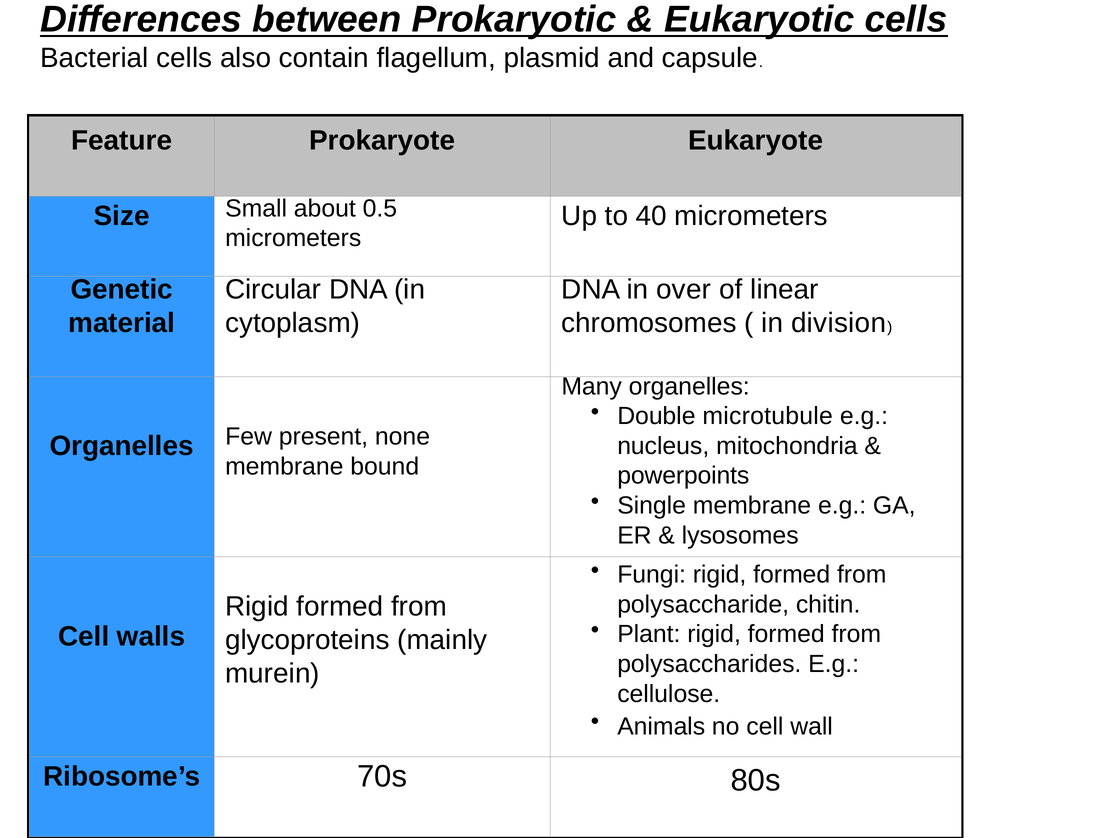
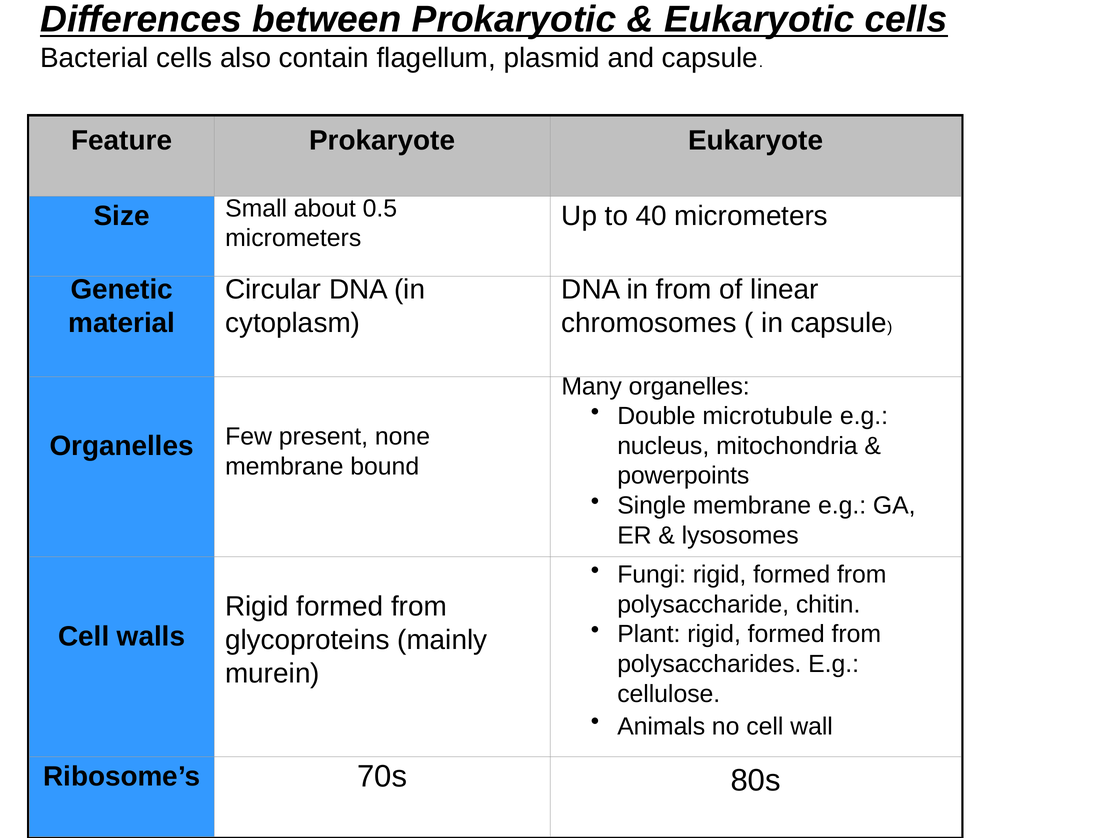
in over: over -> from (684, 289)
in division: division -> capsule (839, 323)
